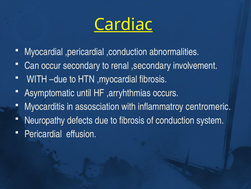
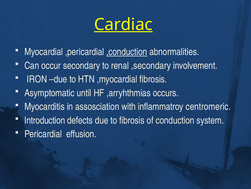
,conduction underline: none -> present (127, 52)
WITH: WITH -> IRON (37, 79)
Neuropathy: Neuropathy -> Introduction (45, 120)
